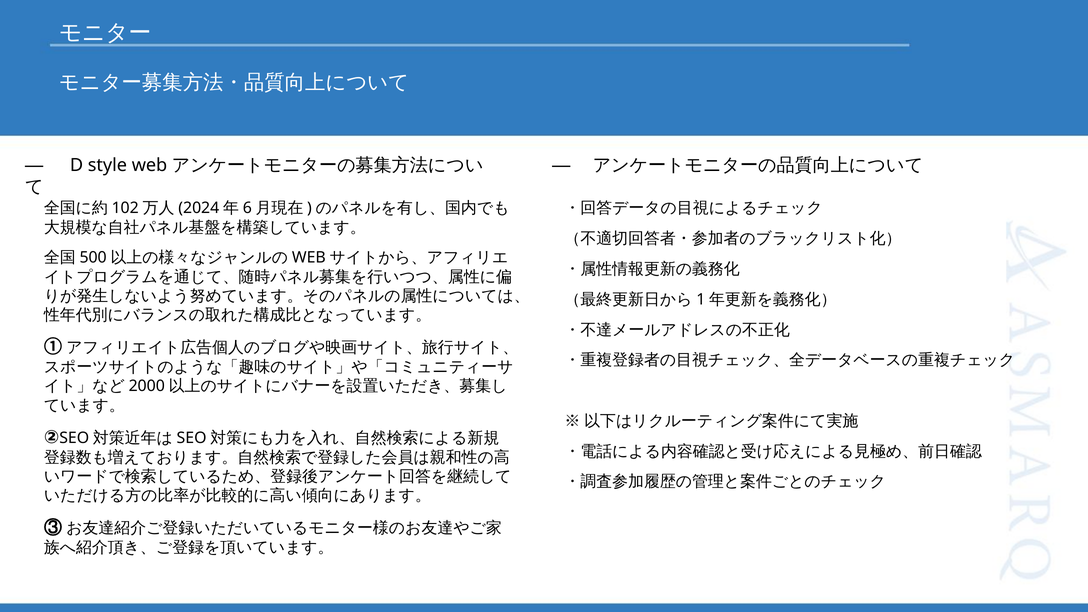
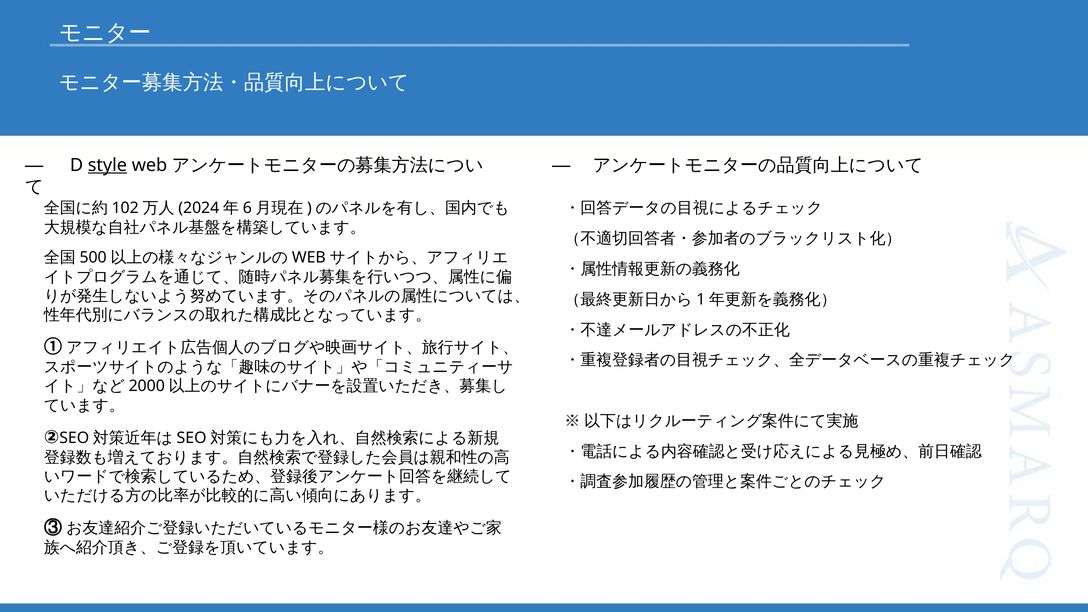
style underline: none -> present (107, 165)
